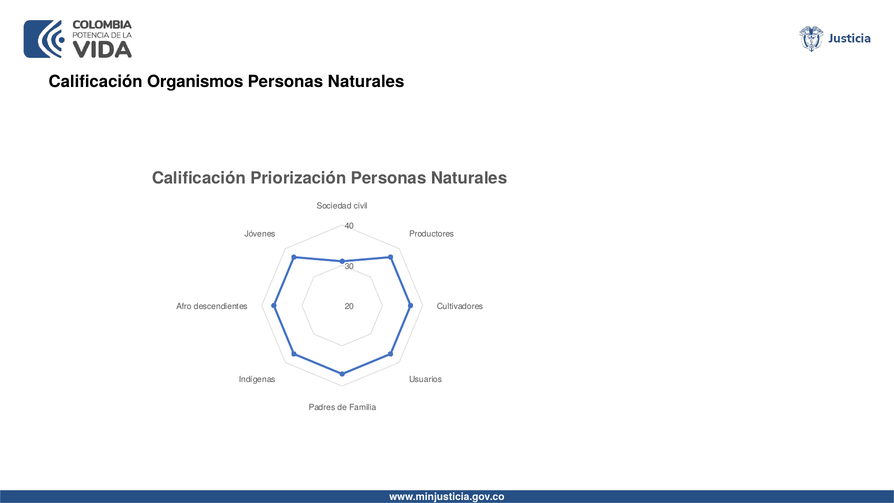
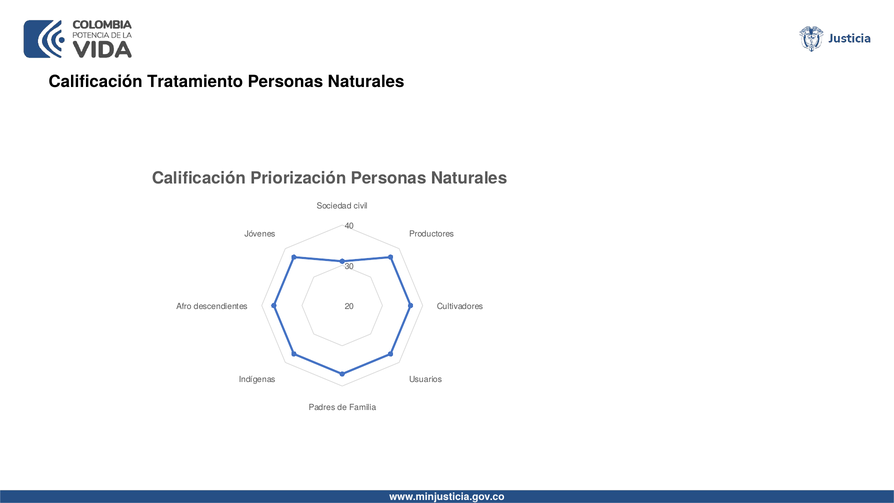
Organismos: Organismos -> Tratamiento (195, 82)
